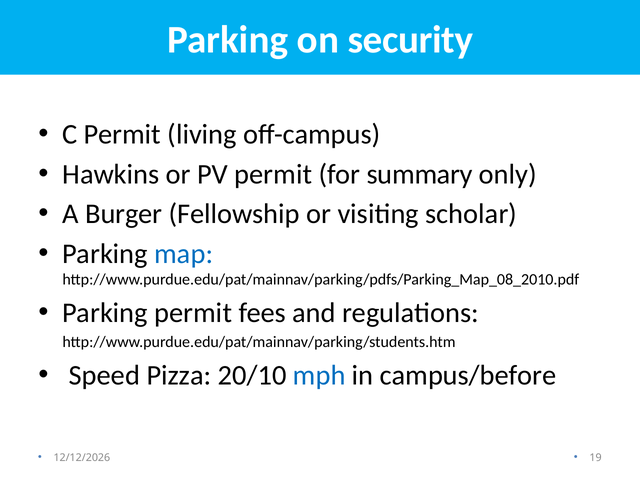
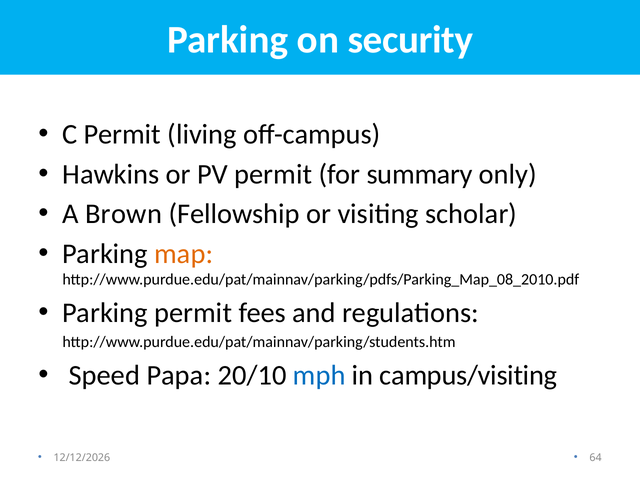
Burger: Burger -> Brown (124, 214)
map colour: blue -> orange (184, 254)
Pizza: Pizza -> Papa (179, 375)
campus/before: campus/before -> campus/visiting (468, 375)
19: 19 -> 64 (596, 458)
